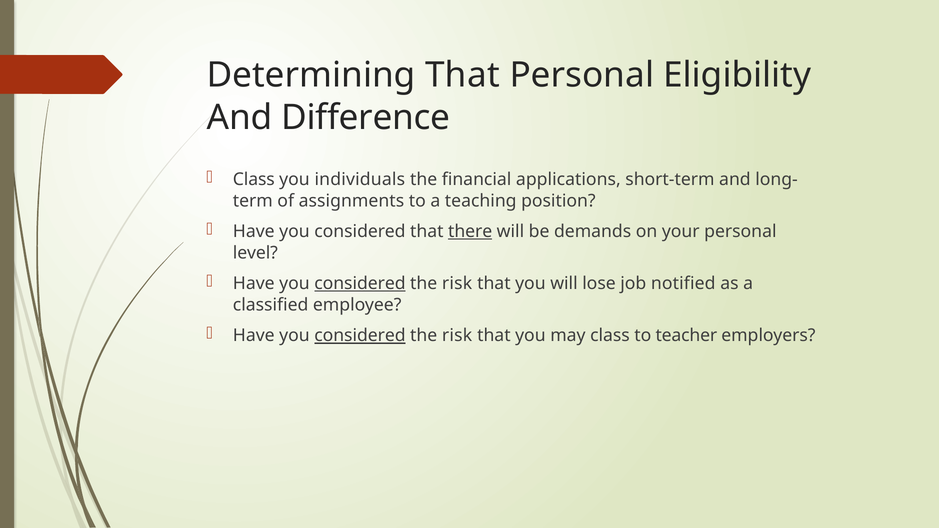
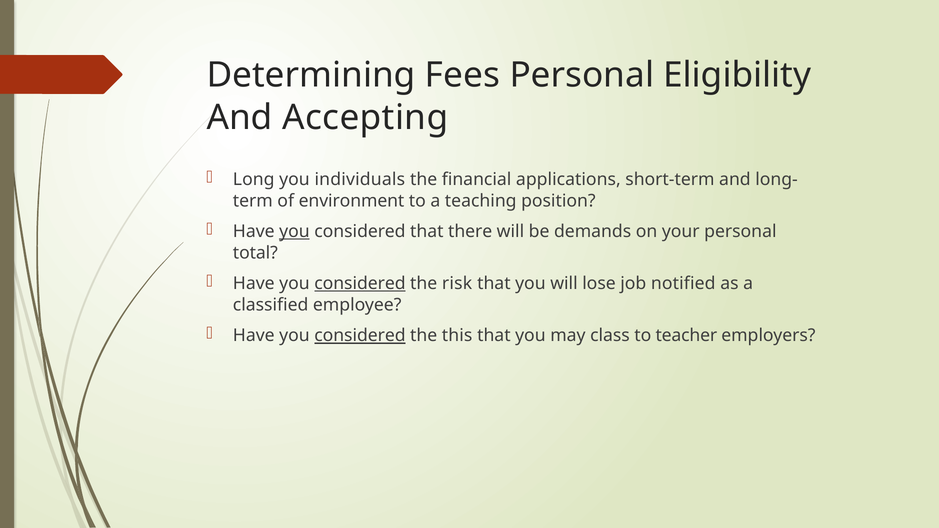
Determining That: That -> Fees (463, 75)
Difference: Difference -> Accepting (365, 117)
Class: Class -> Long (254, 180)
assignments: assignments -> environment (352, 201)
you underline: none -> present (294, 232)
there underline: present -> none (470, 232)
level: level -> total (255, 253)
risk: risk -> this (457, 336)
